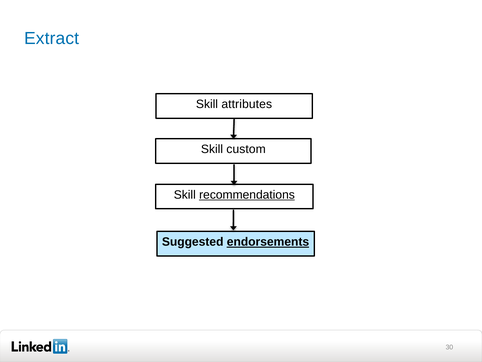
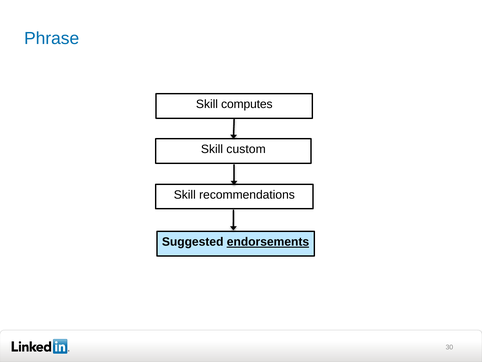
Extract: Extract -> Phrase (52, 38)
attributes: attributes -> computes (247, 104)
recommendations underline: present -> none (247, 195)
